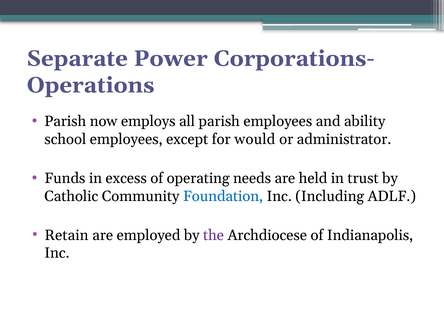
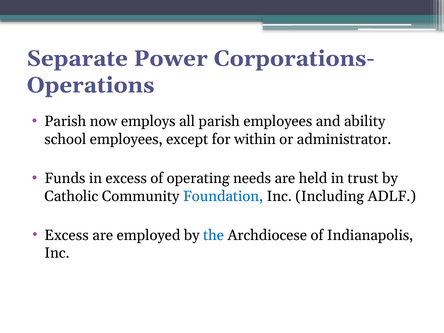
would: would -> within (255, 139)
Retain: Retain -> Excess (67, 235)
the colour: purple -> blue (214, 235)
